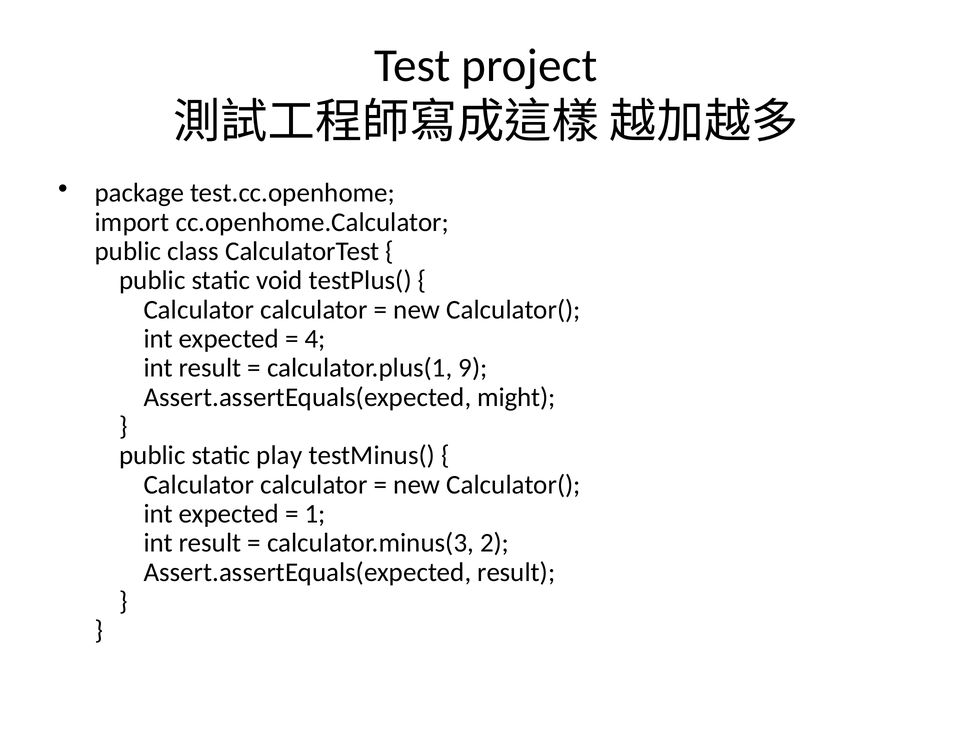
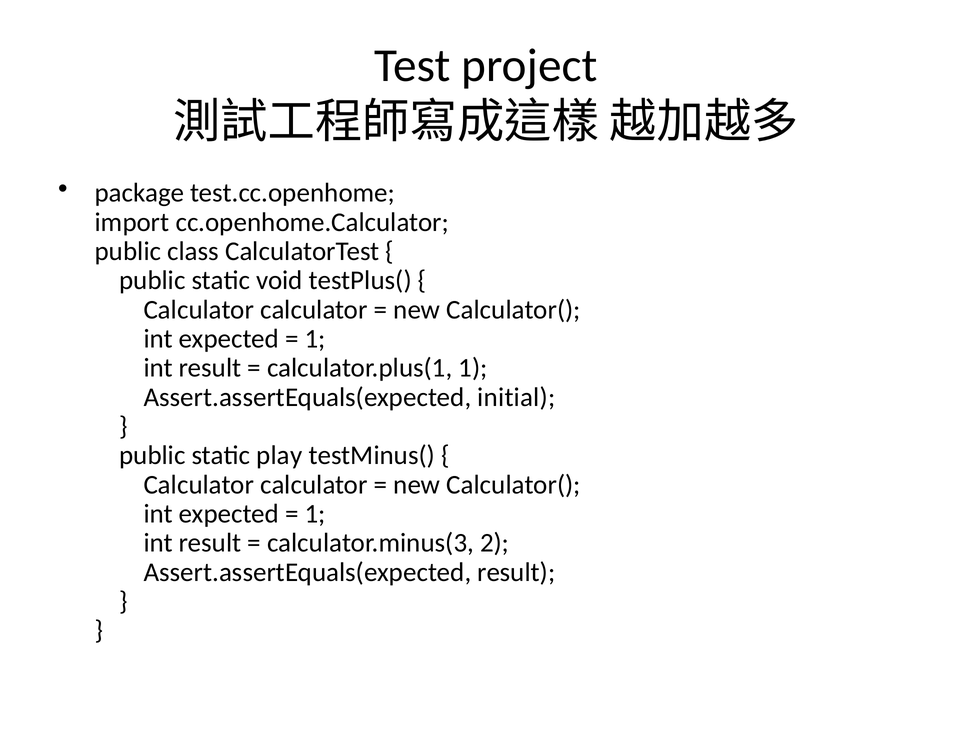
4: 4 -> 1 (315, 339)
calculator.plus(1 9: 9 -> 1 (473, 368)
might: might -> initial (516, 397)
